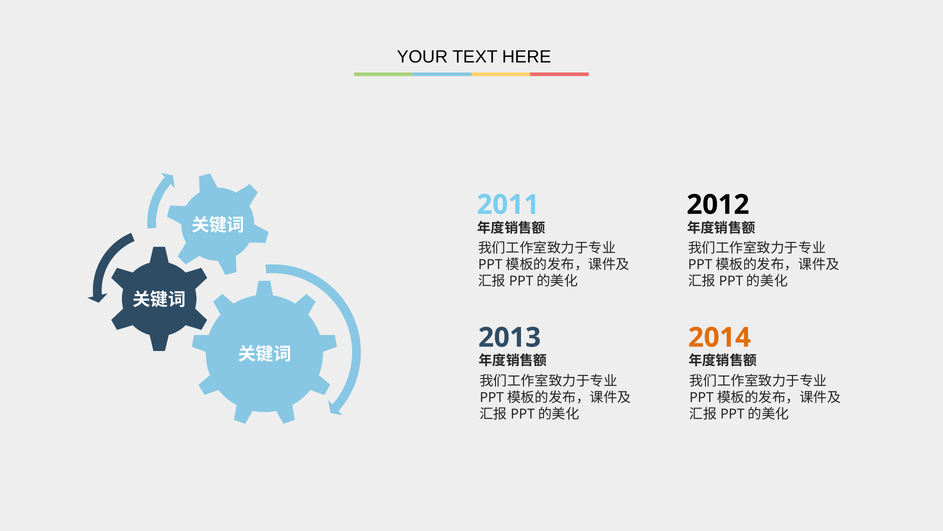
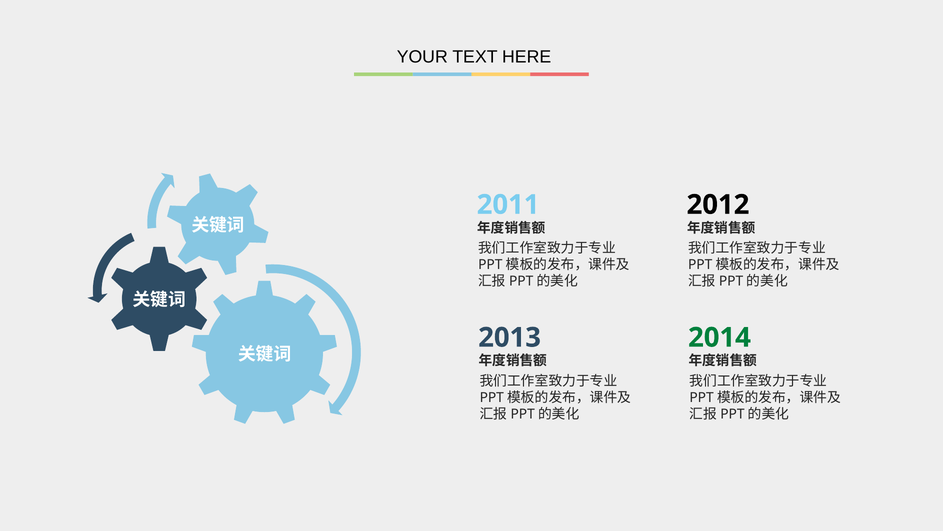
2014 colour: orange -> green (719, 337)
